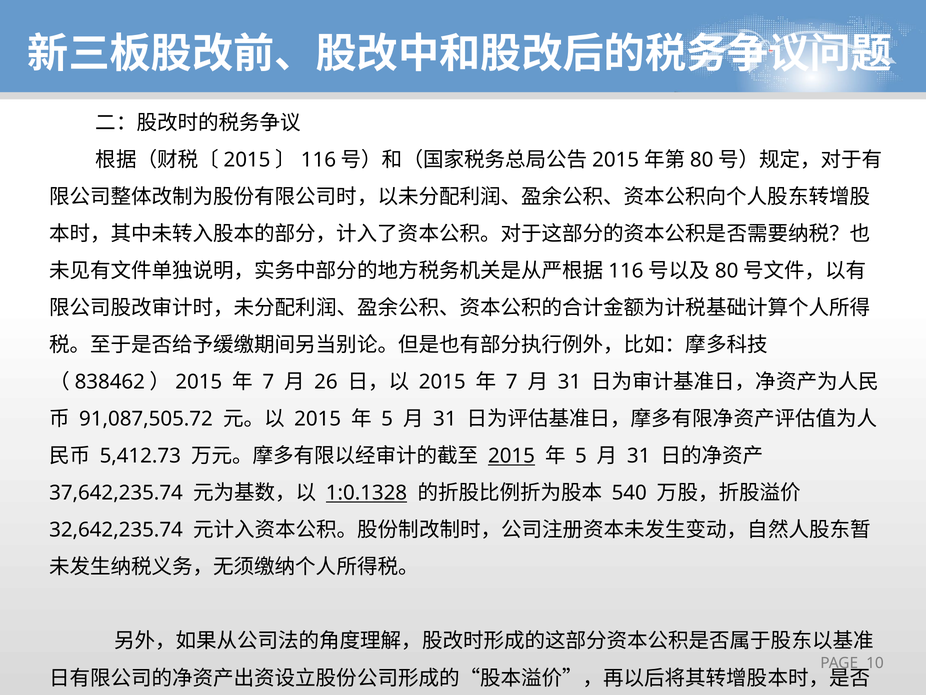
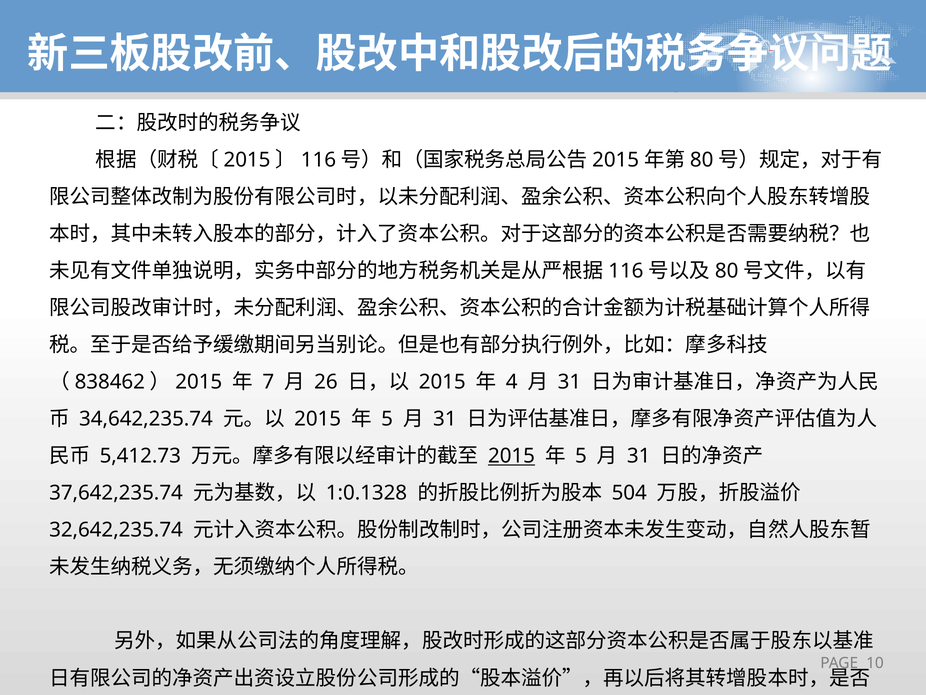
7: 7 -> 4 (512, 382)
91,087,505.72: 91,087,505.72 -> 34,642,235.74 (146, 419)
1:0.1328 underline: present -> none (366, 493)
540: 540 -> 504 (629, 493)
